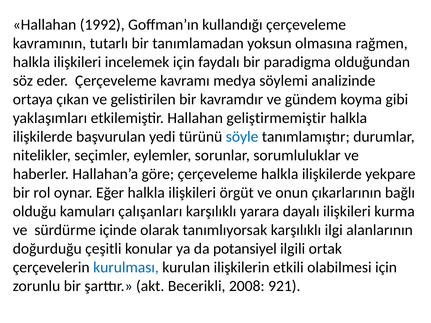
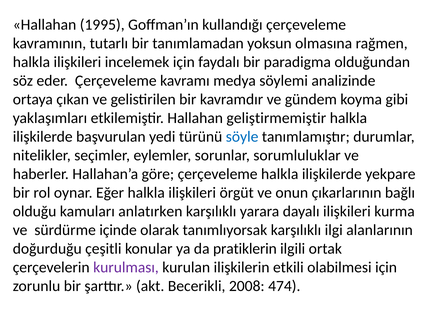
1992: 1992 -> 1995 (102, 25)
çalışanları: çalışanları -> anlatırken (150, 212)
potansiyel: potansiyel -> pratiklerin (245, 249)
kurulması colour: blue -> purple (126, 268)
921: 921 -> 474 (284, 286)
